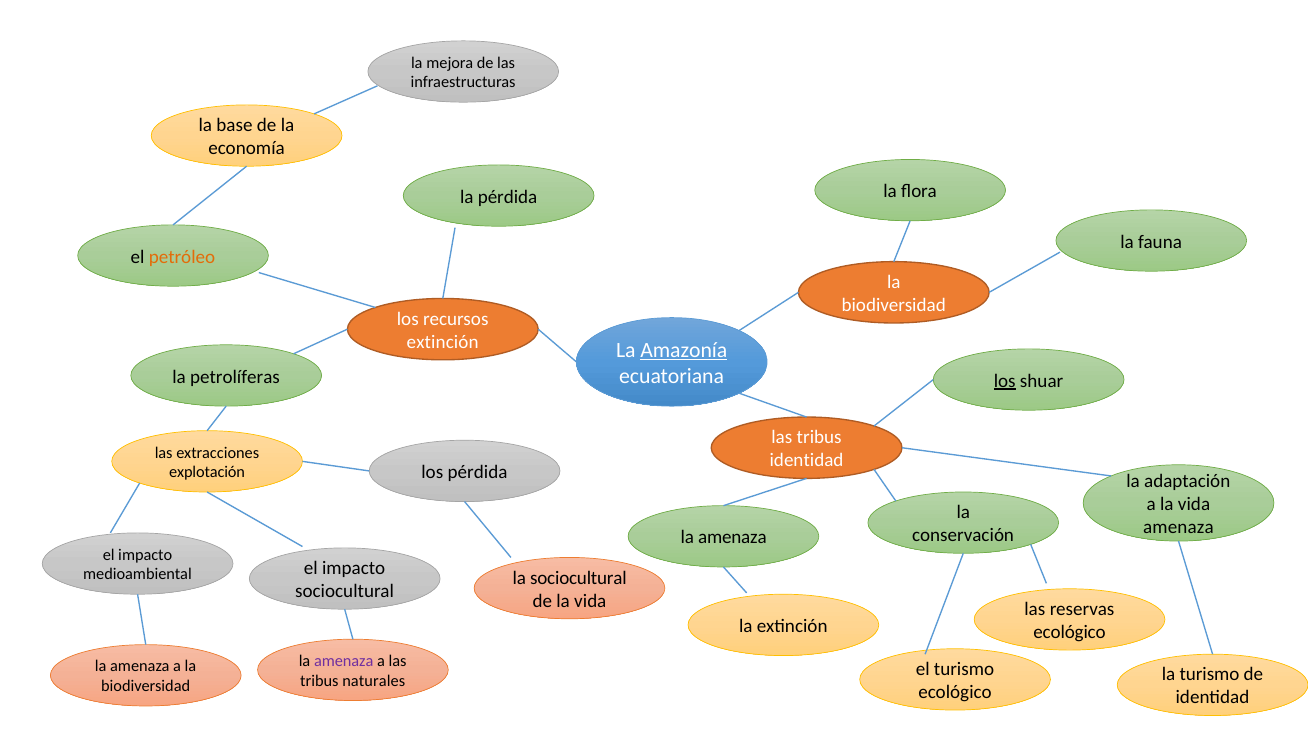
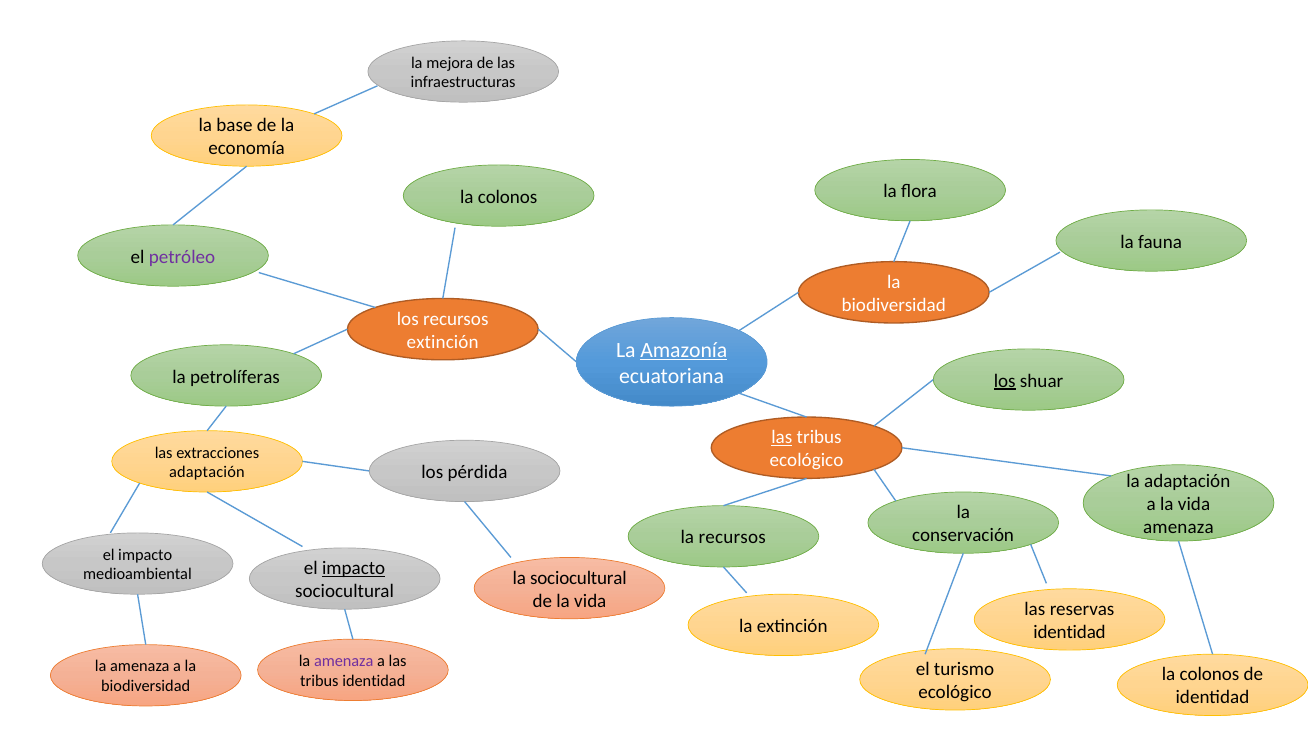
pérdida: pérdida -> colonos (508, 197)
petróleo colour: orange -> purple (182, 257)
las underline: none -> present (782, 437)
identidad: identidad -> ecológico (807, 460)
explotación: explotación -> adaptación (207, 472)
amenaza: amenaza -> recursos (732, 537)
impacto underline: none -> present (354, 568)
ecológico: ecológico -> identidad (1070, 632)
turismo: turismo -> colonos (1210, 674)
tribus naturales: naturales -> identidad (374, 681)
